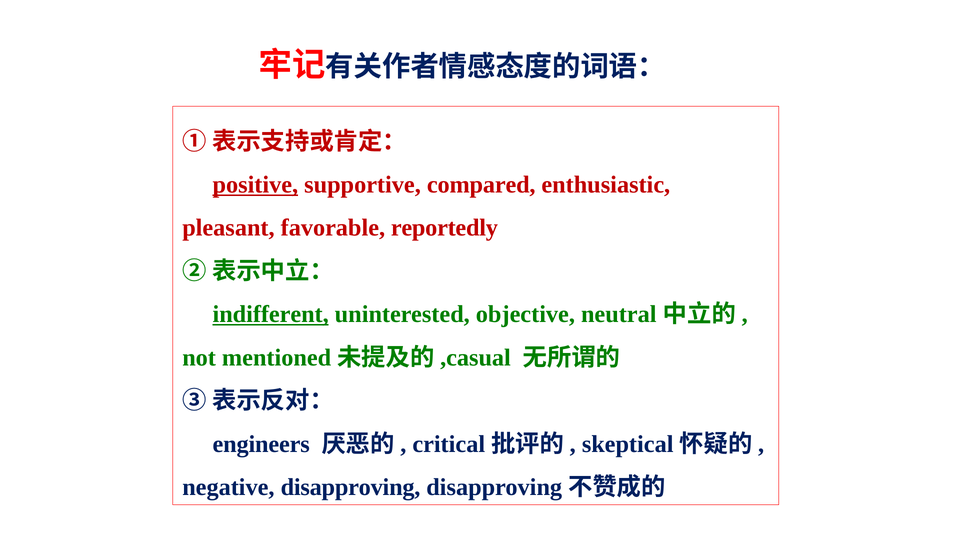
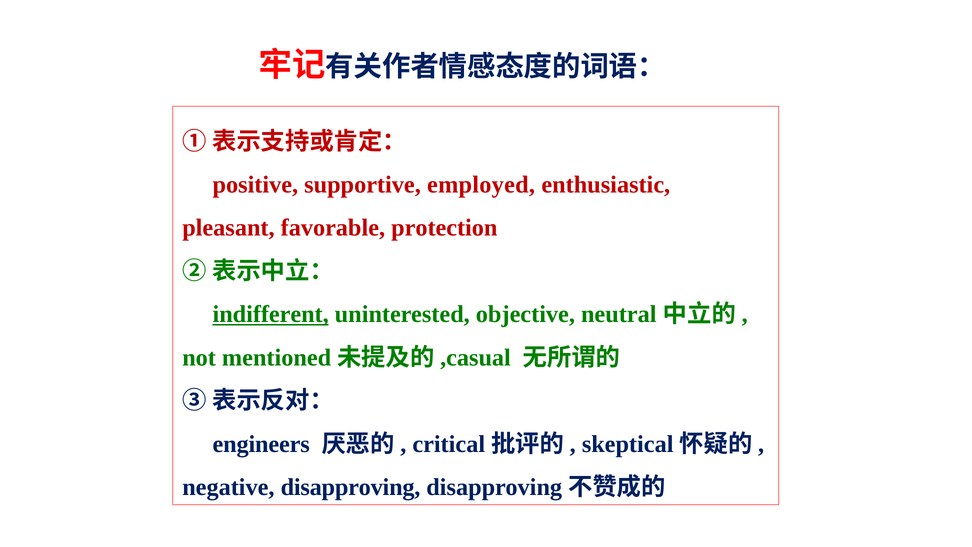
positive underline: present -> none (255, 185)
compared: compared -> employed (481, 185)
reportedly: reportedly -> protection (444, 228)
